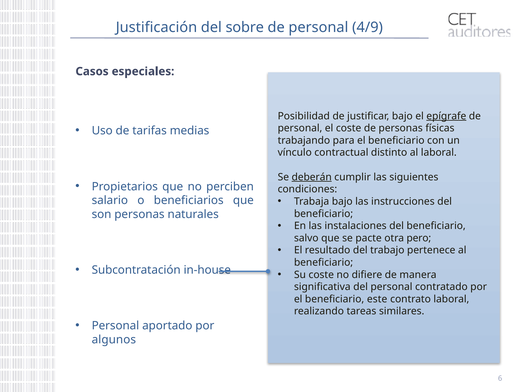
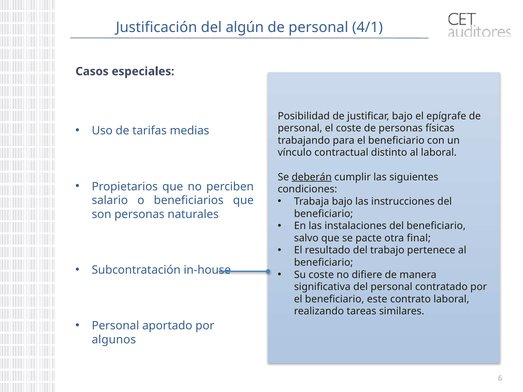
sobre: sobre -> algún (245, 27)
4/9: 4/9 -> 4/1 (368, 27)
epígrafe underline: present -> none (446, 116)
pero: pero -> final (419, 238)
